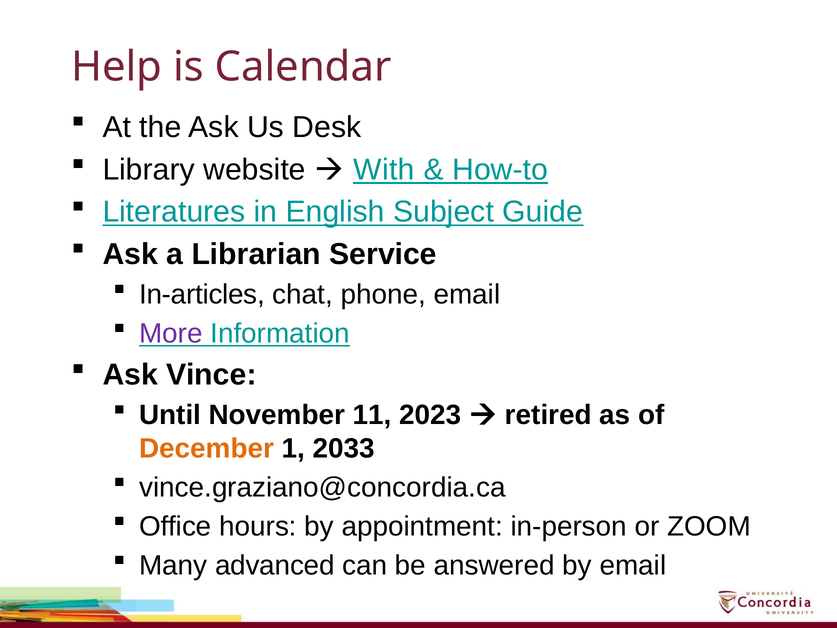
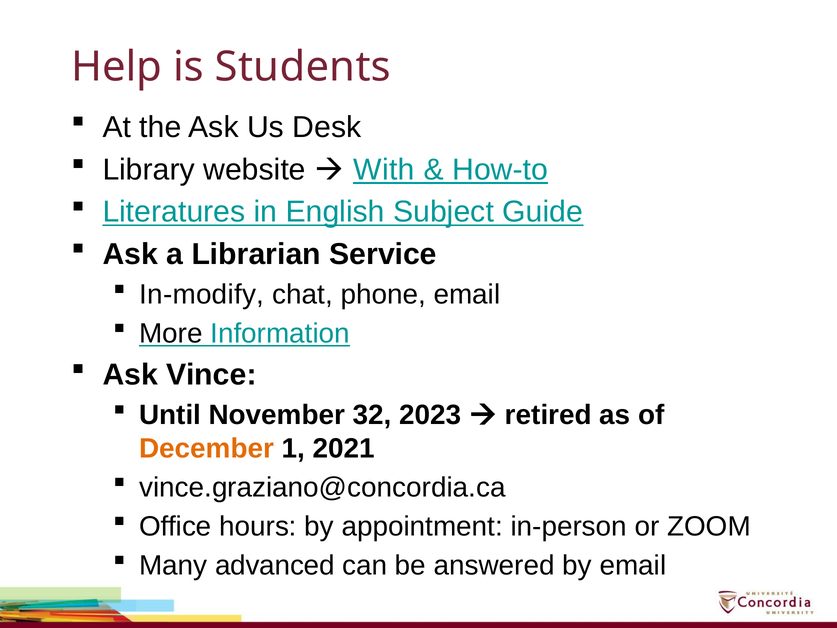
Calendar: Calendar -> Students (303, 67)
In-articles: In-articles -> In-modify (202, 294)
More colour: purple -> black (171, 334)
11: 11 -> 32 (372, 415)
2033: 2033 -> 2021 (344, 448)
